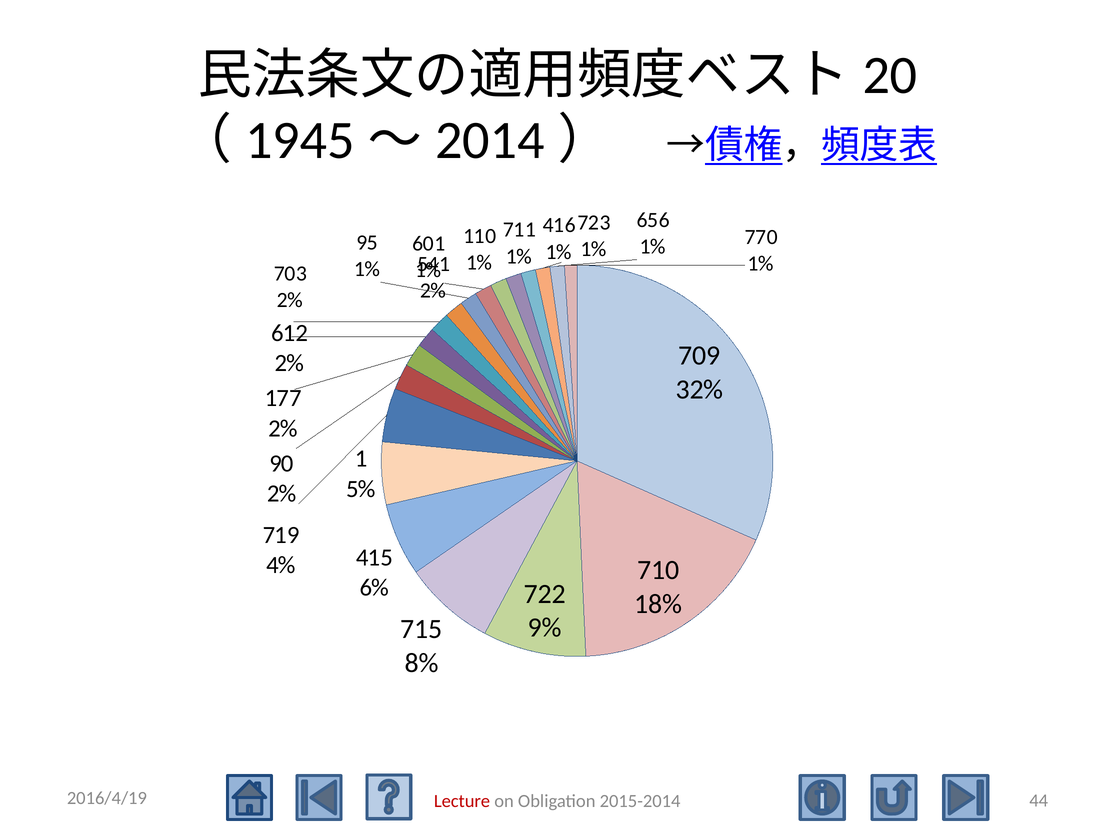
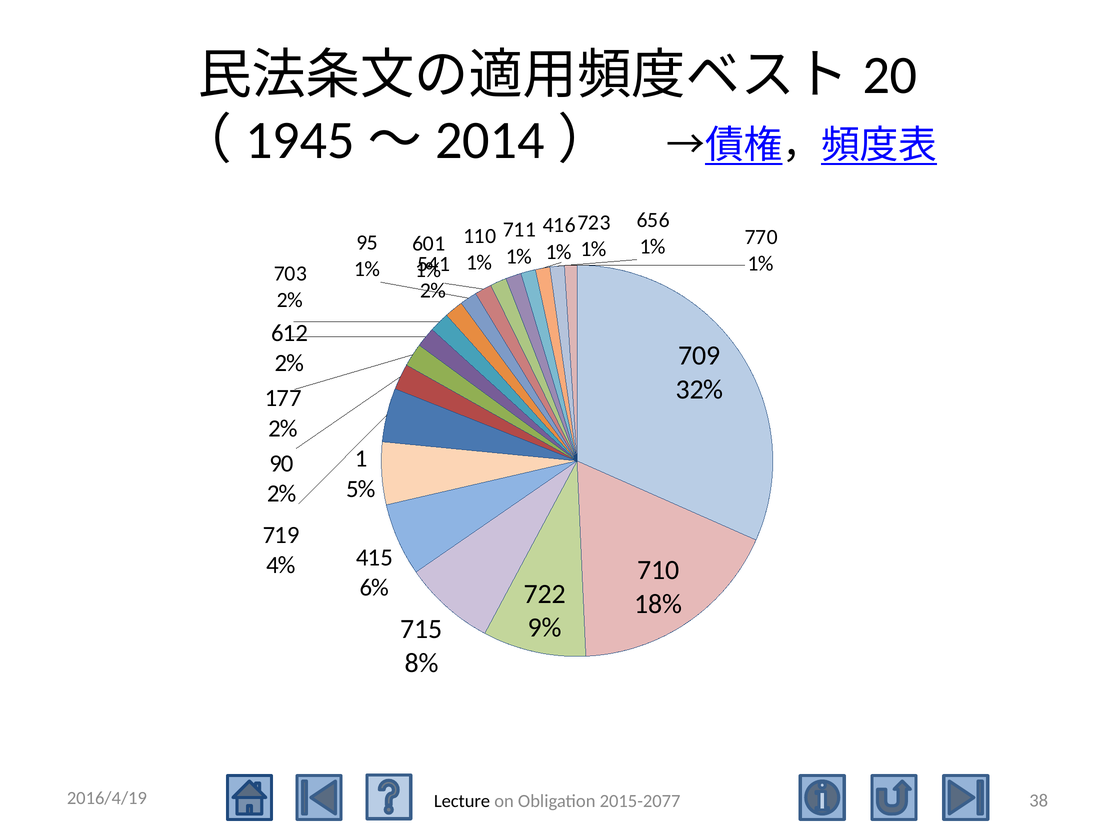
44: 44 -> 38 (1039, 801)
Lecture colour: red -> black (462, 801)
2015-2014: 2015-2014 -> 2015-2077 (640, 801)
